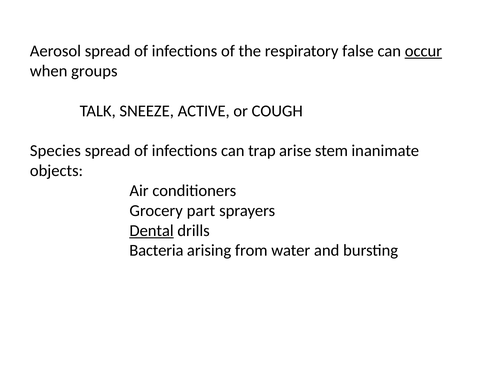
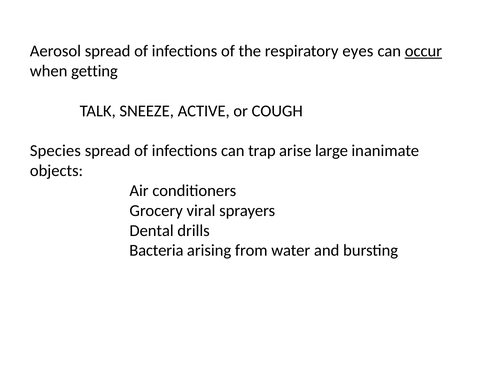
false: false -> eyes (358, 51)
groups: groups -> getting (94, 71)
stem: stem -> large (331, 151)
part: part -> viral (201, 210)
Dental underline: present -> none (152, 230)
